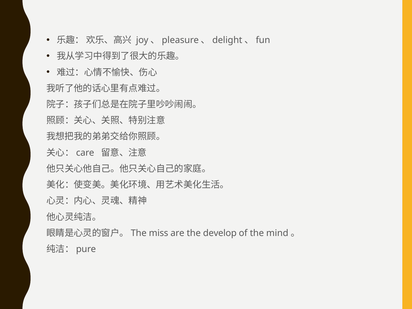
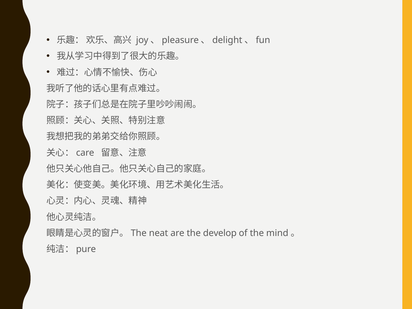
miss: miss -> neat (159, 233)
